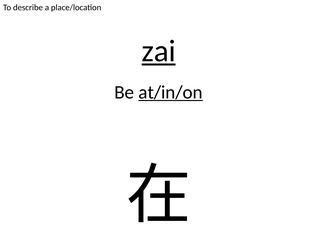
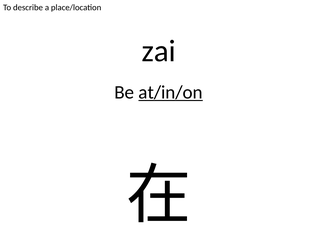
zai underline: present -> none (159, 51)
